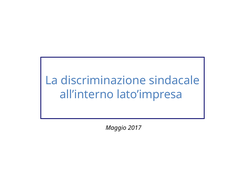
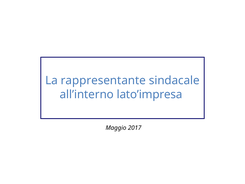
discriminazione: discriminazione -> rappresentante (103, 80)
